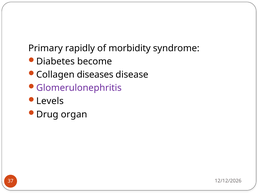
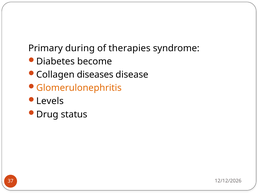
rapidly: rapidly -> during (80, 48)
morbidity: morbidity -> therapies (130, 48)
Glomerulonephritis colour: purple -> orange (79, 88)
organ: organ -> status (74, 115)
